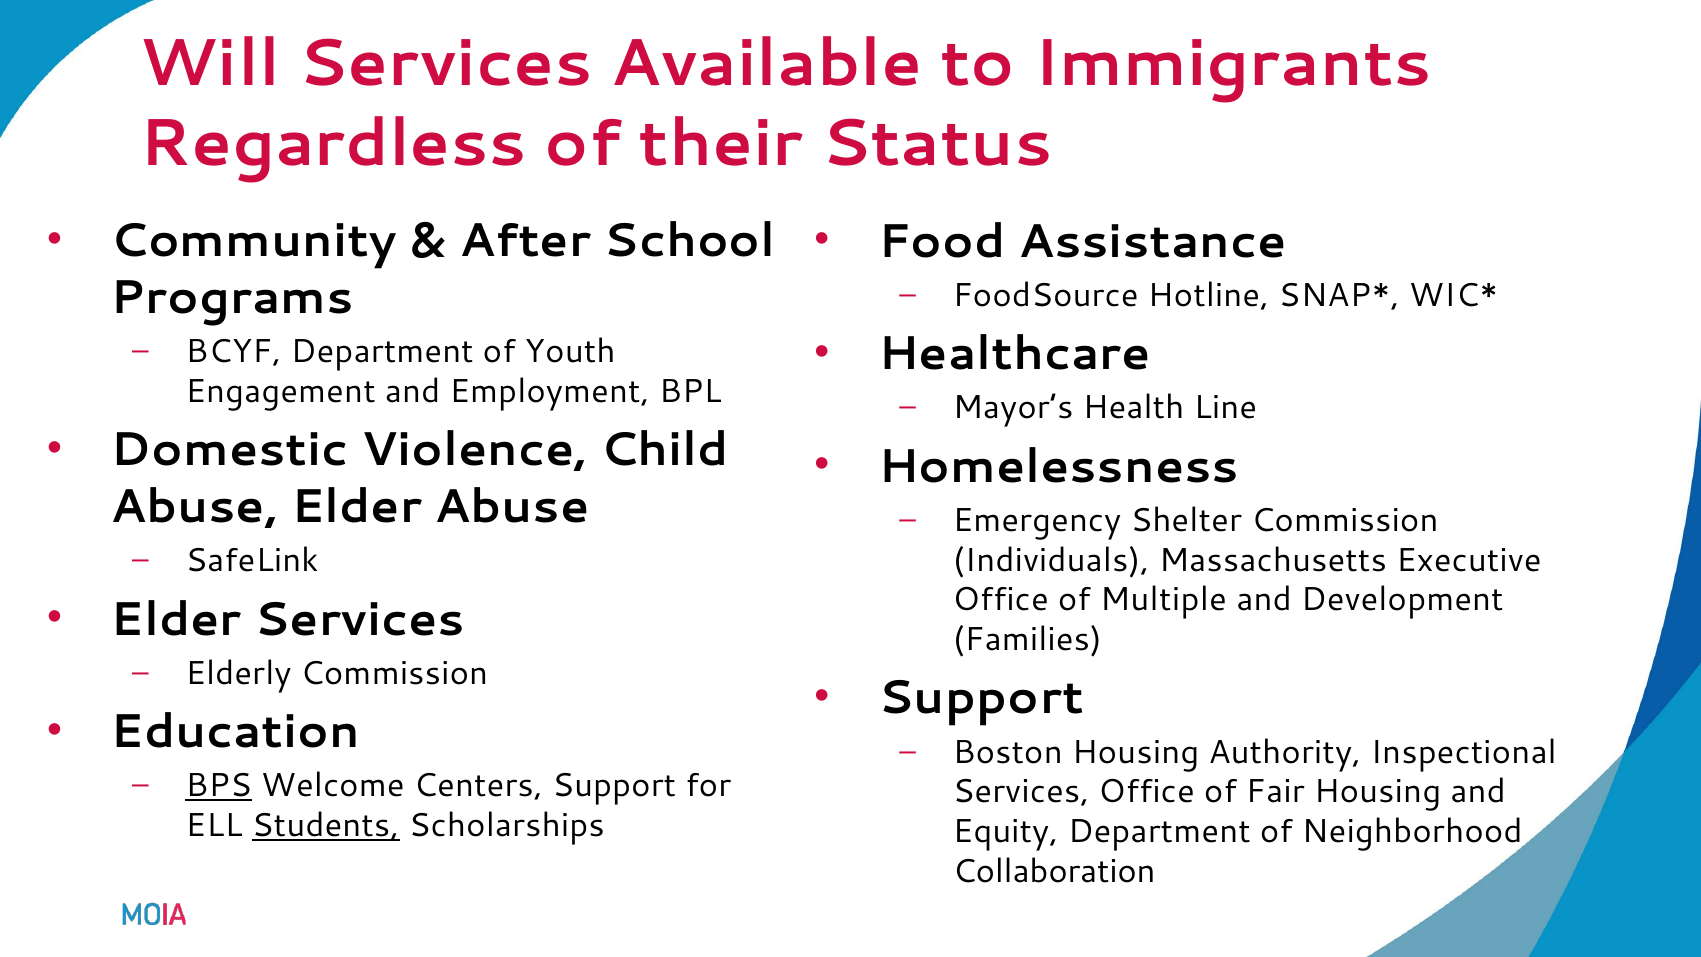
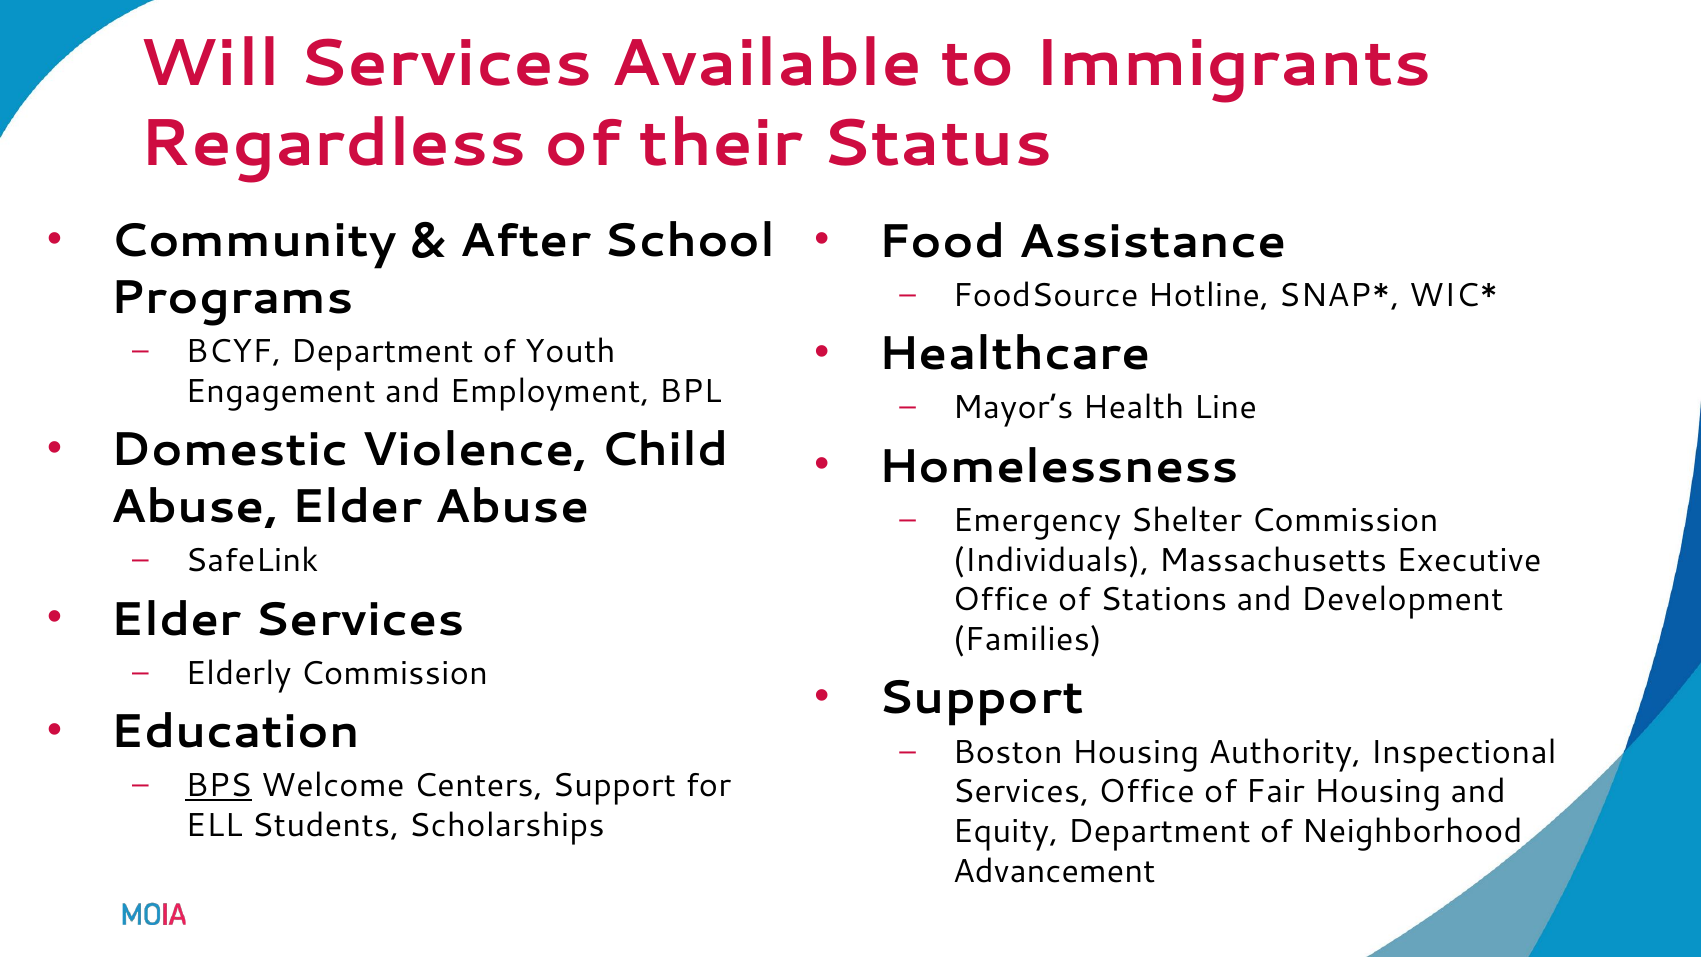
Multiple: Multiple -> Stations (1164, 600)
Students underline: present -> none (326, 826)
Collaboration: Collaboration -> Advancement (1054, 871)
